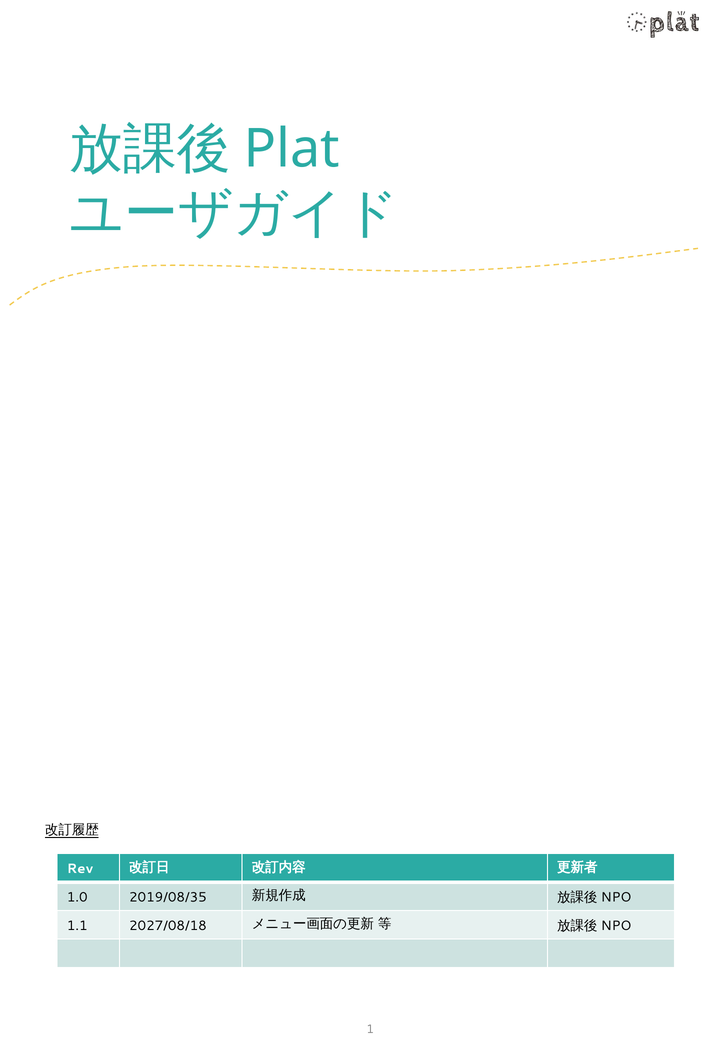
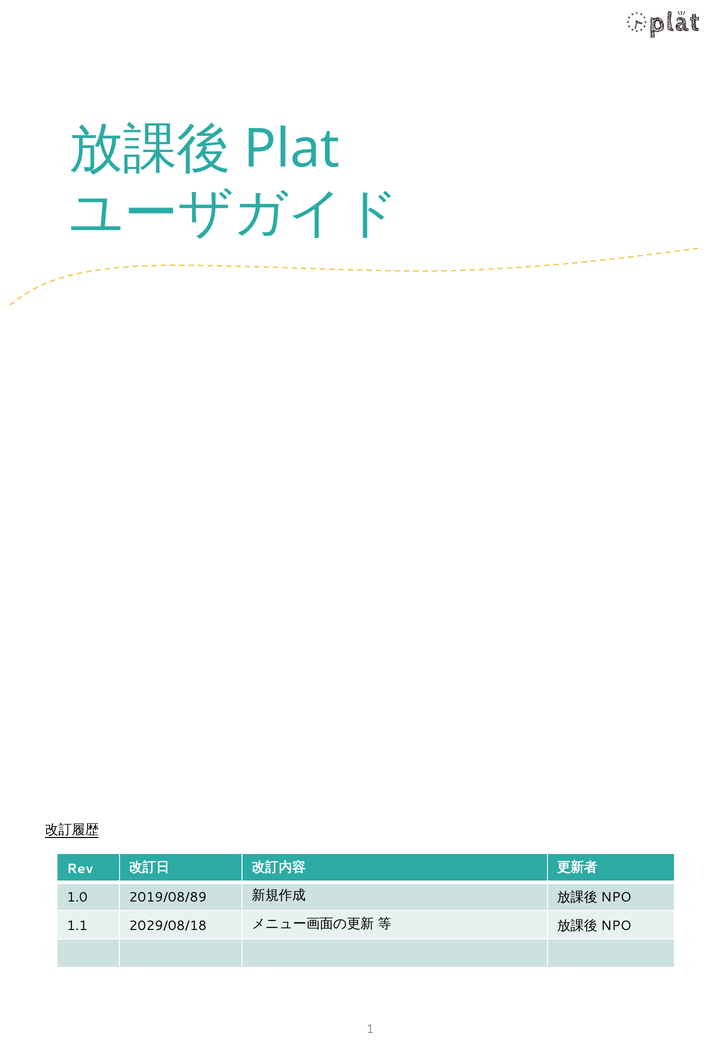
2019/08/35: 2019/08/35 -> 2019/08/89 (168, 898)
2027/08/18: 2027/08/18 -> 2029/08/18 (168, 926)
